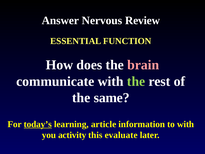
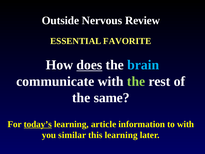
Answer: Answer -> Outside (60, 20)
FUNCTION: FUNCTION -> FAVORITE (127, 41)
does underline: none -> present (89, 65)
brain colour: pink -> light blue (143, 65)
activity: activity -> similar (72, 135)
this evaluate: evaluate -> learning (121, 135)
